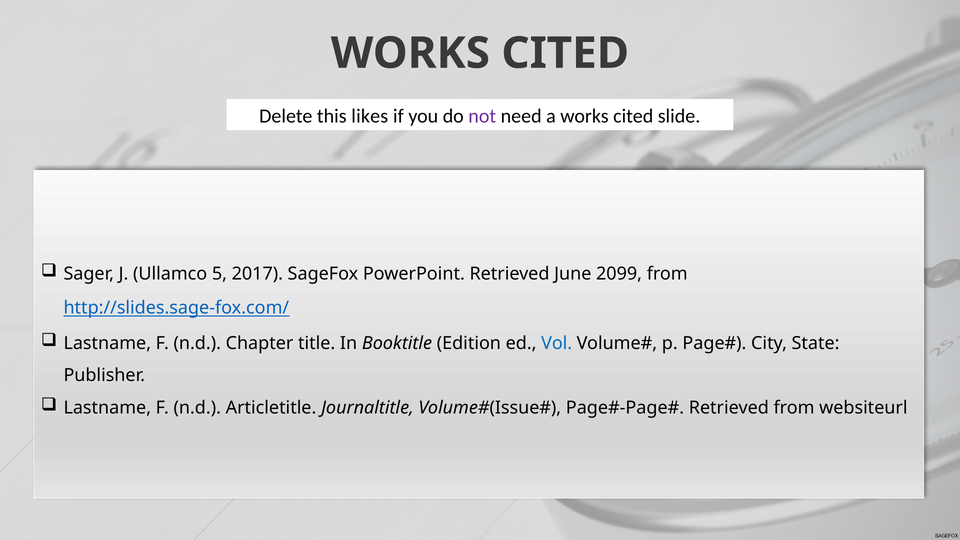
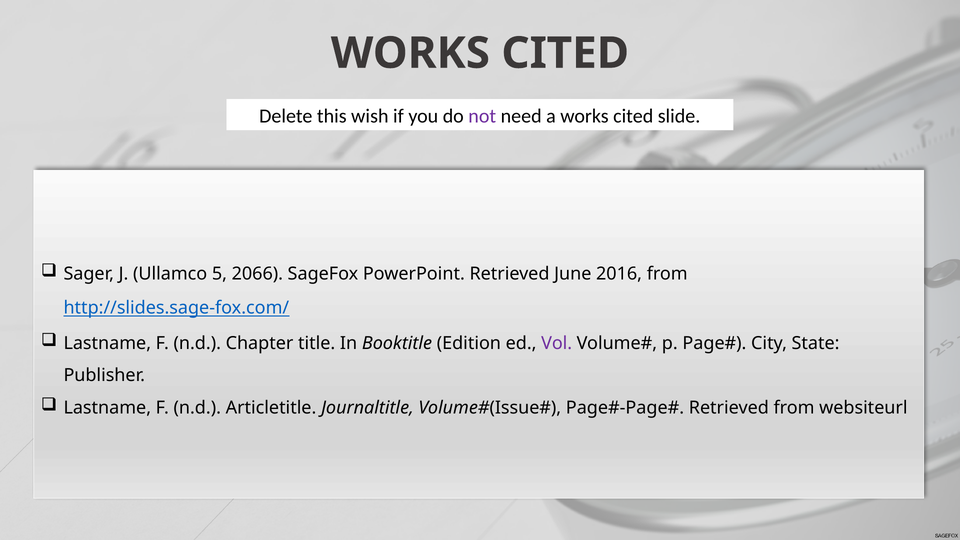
likes: likes -> wish (370, 116)
2017: 2017 -> 2066 (257, 274)
2099: 2099 -> 2016 (619, 274)
Vol colour: blue -> purple (557, 343)
